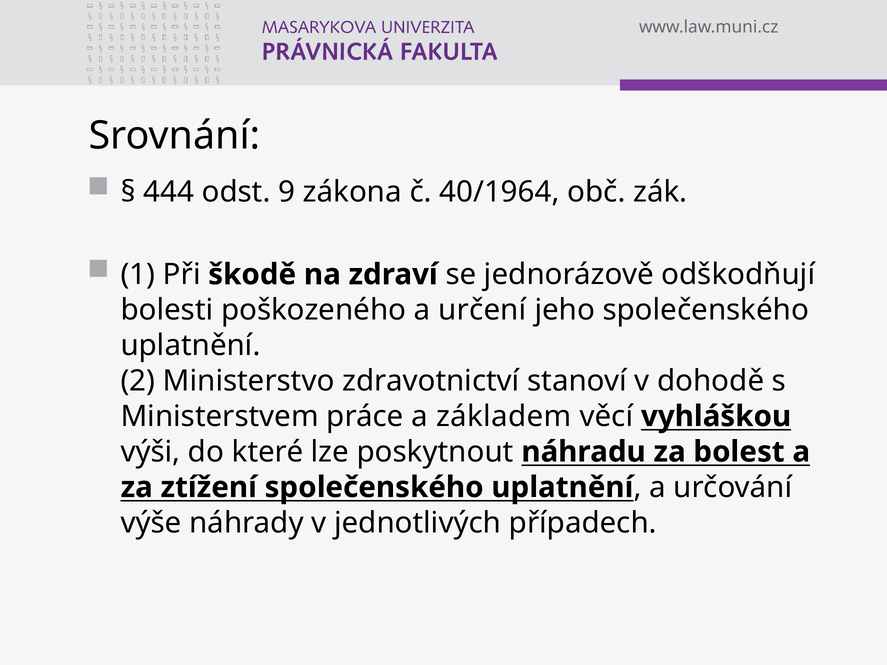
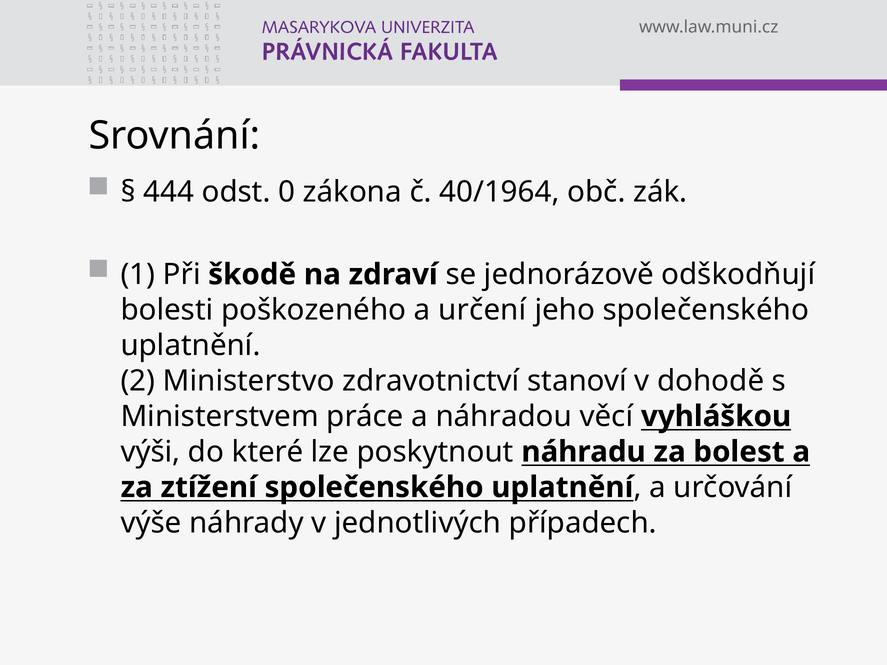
9: 9 -> 0 (287, 192)
základem: základem -> náhradou (504, 417)
